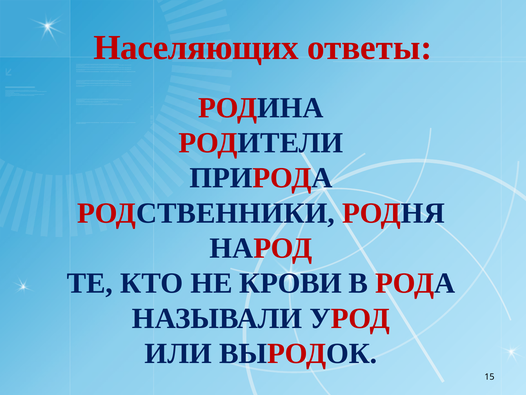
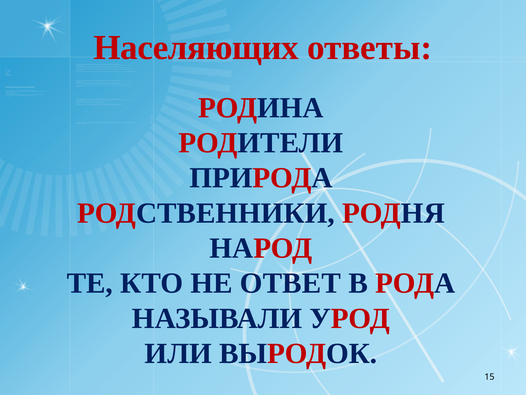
КРОВИ: КРОВИ -> ОТВЕТ (290, 283)
